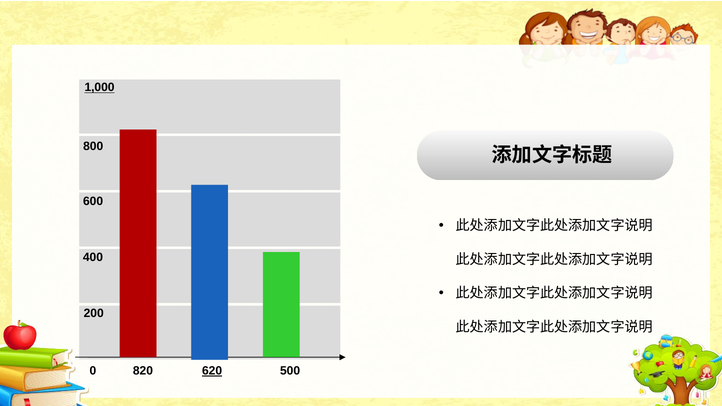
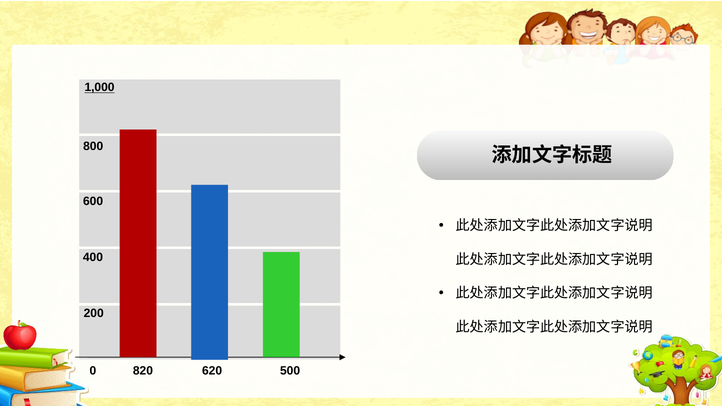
620 underline: present -> none (212, 371)
